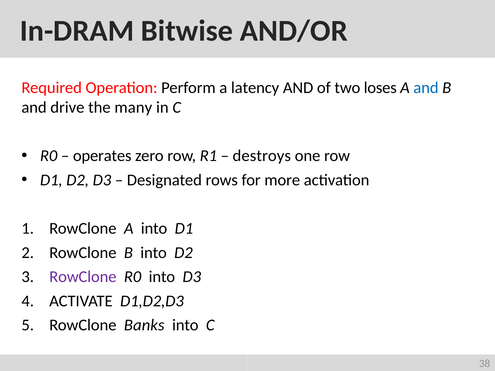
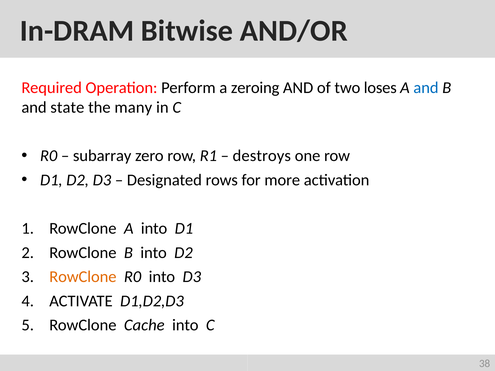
latency: latency -> zeroing (255, 88)
drive: drive -> state (67, 108)
operates: operates -> subarray (102, 156)
RowClone colour: purple -> orange (83, 277)
Banks: Banks -> Cache (144, 325)
